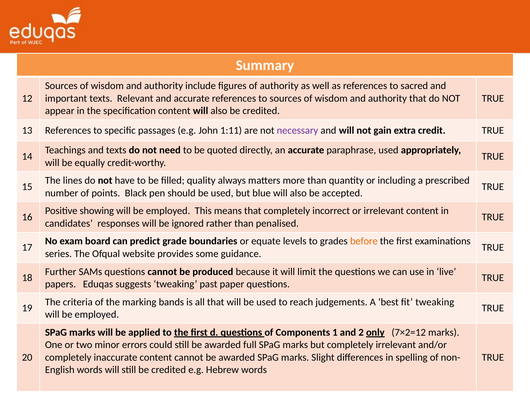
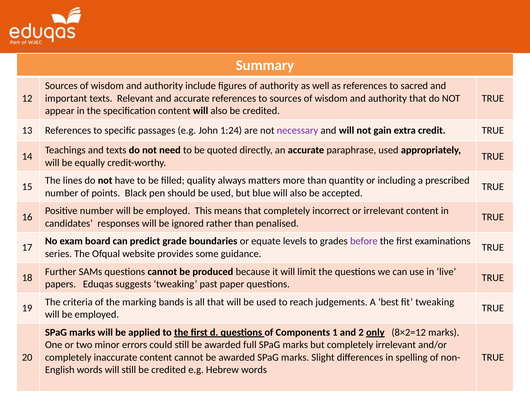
1:11: 1:11 -> 1:24 (231, 131)
Positive showing: showing -> number (97, 211)
before colour: orange -> purple (364, 242)
7×2=12: 7×2=12 -> 8×2=12 (409, 333)
